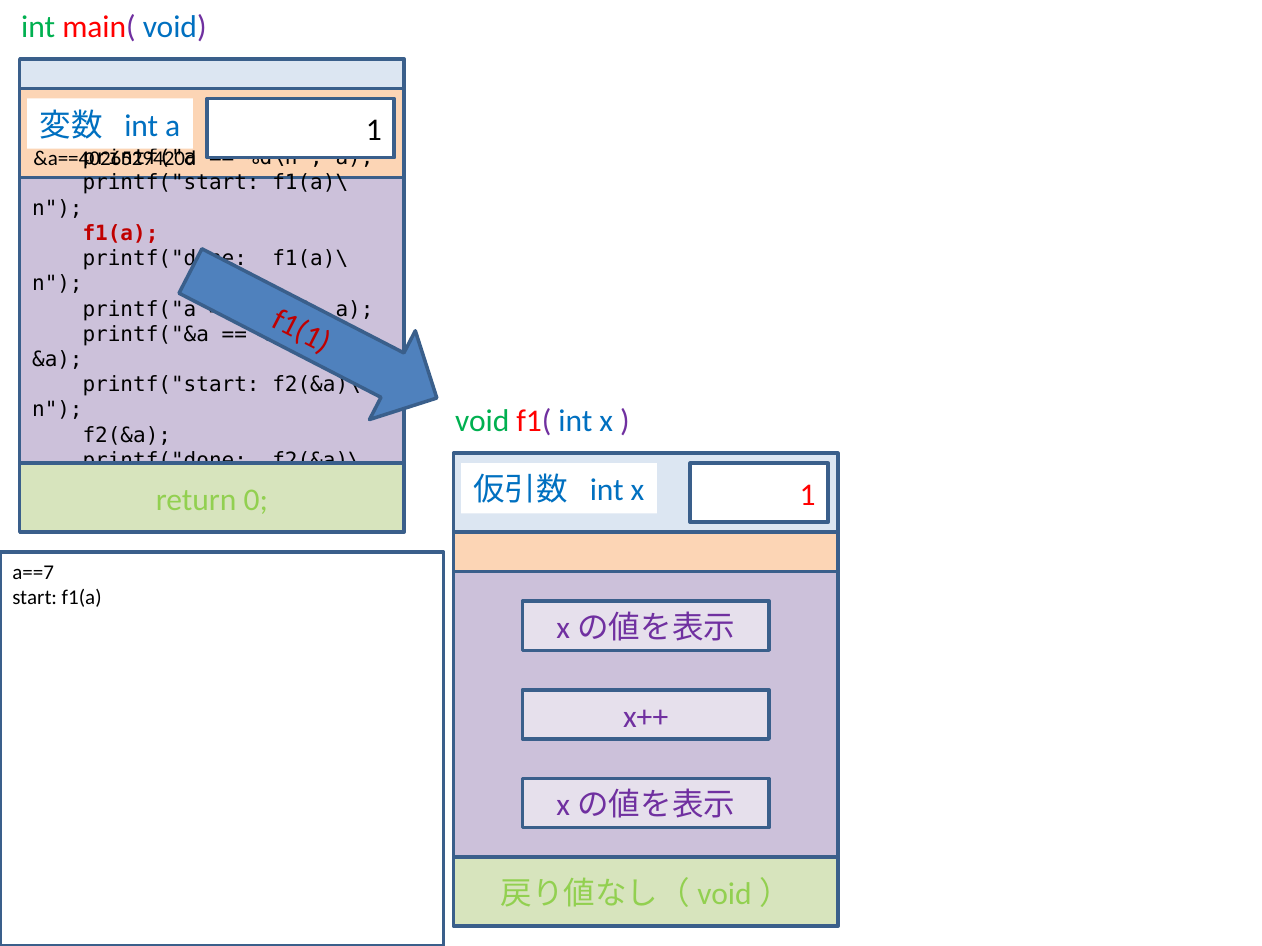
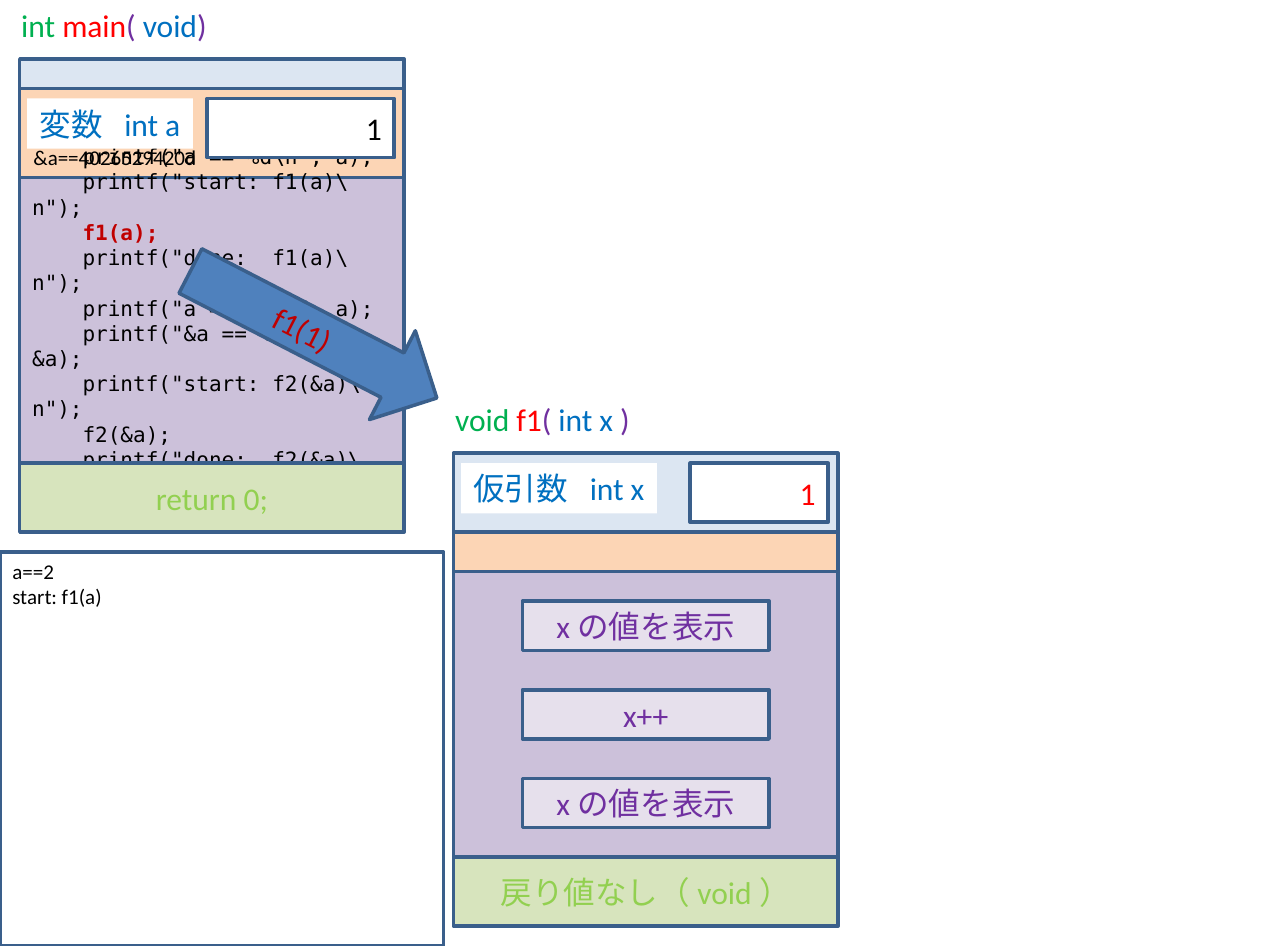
a==7: a==7 -> a==2 (33, 572)
